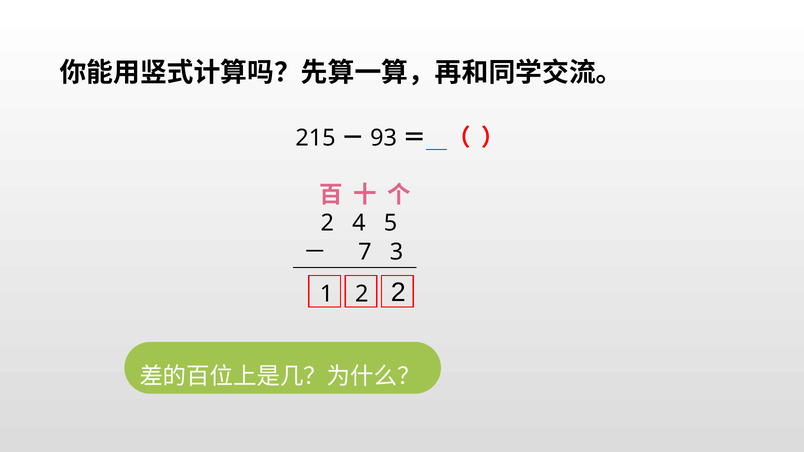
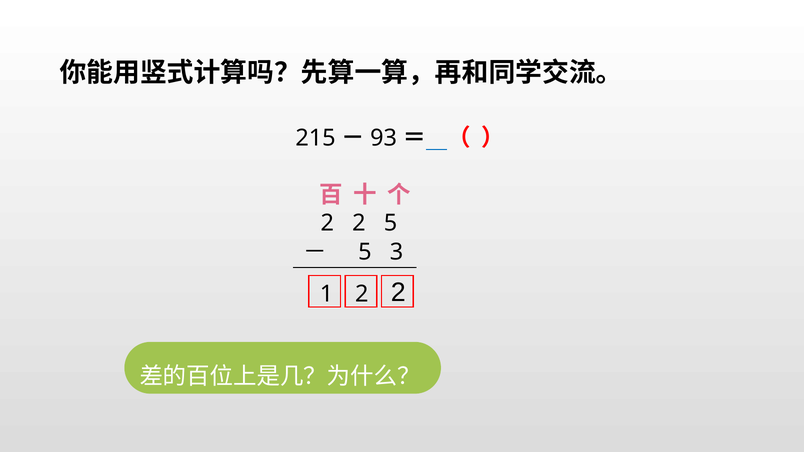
4: 4 -> 2 (359, 223)
7: 7 -> 5 (365, 252)
